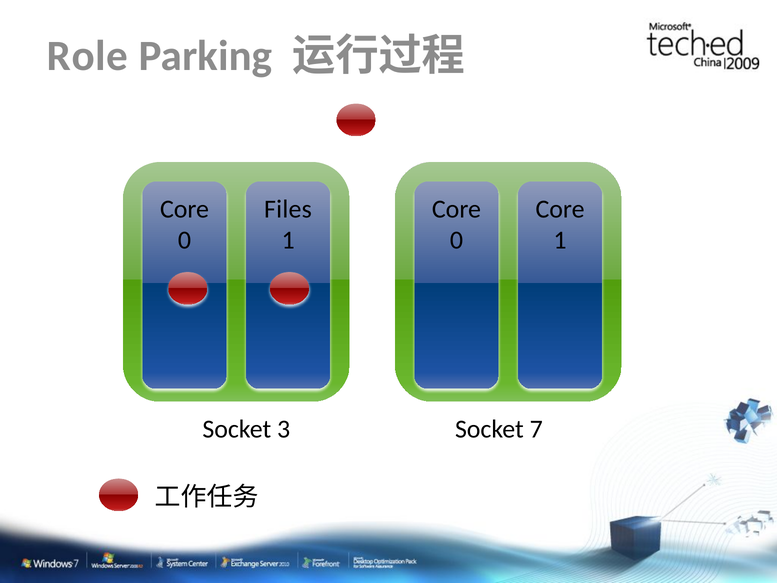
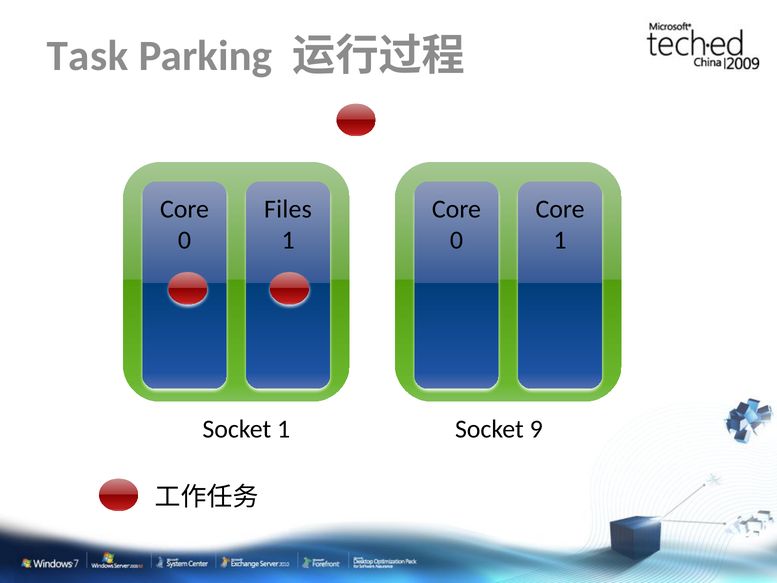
Role: Role -> Task (88, 56)
Socket 3: 3 -> 1 (284, 429)
7: 7 -> 9 (536, 429)
